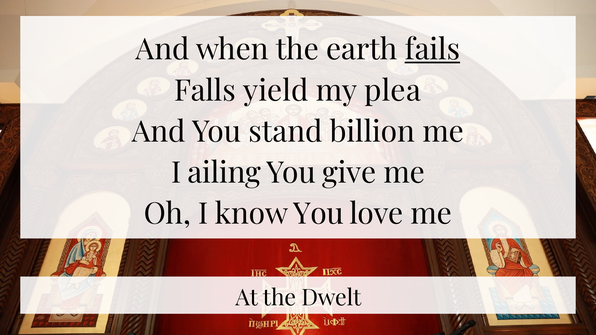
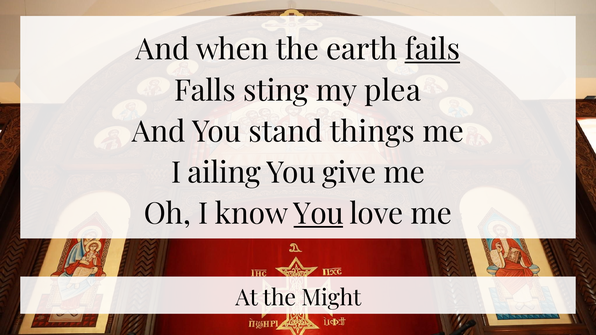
yield: yield -> sting (276, 91)
billion: billion -> things (372, 132)
You underline: none -> present (318, 214)
Dwelt: Dwelt -> Might (331, 298)
